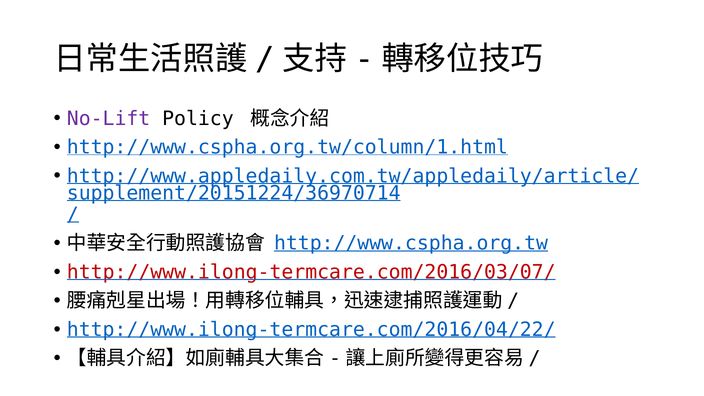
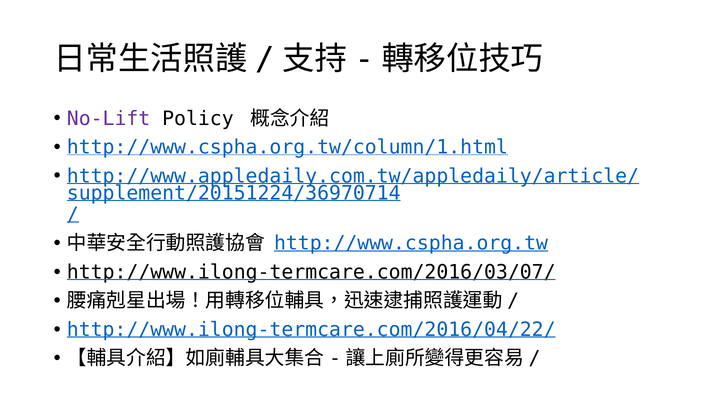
http://www.ilong-termcare.com/2016/03/07/ colour: red -> black (311, 272)
